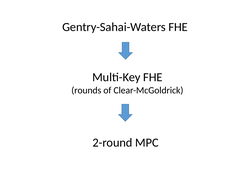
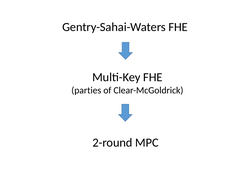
rounds: rounds -> parties (86, 90)
